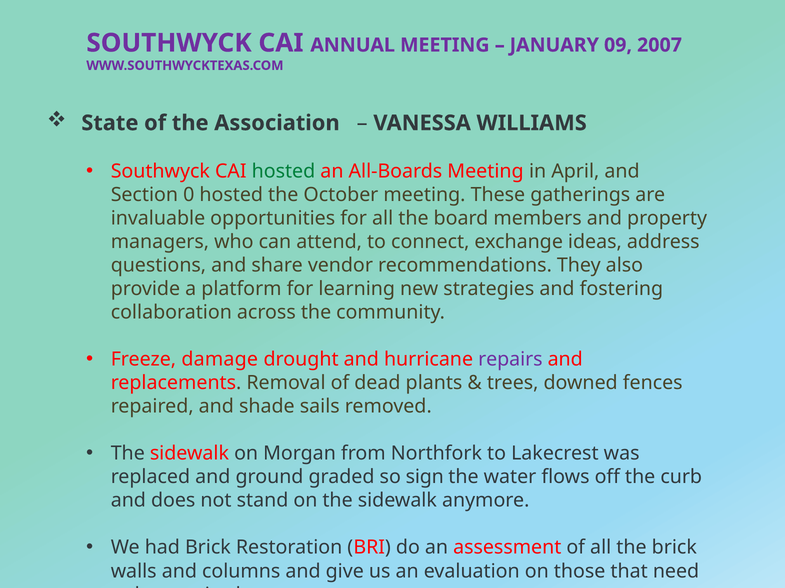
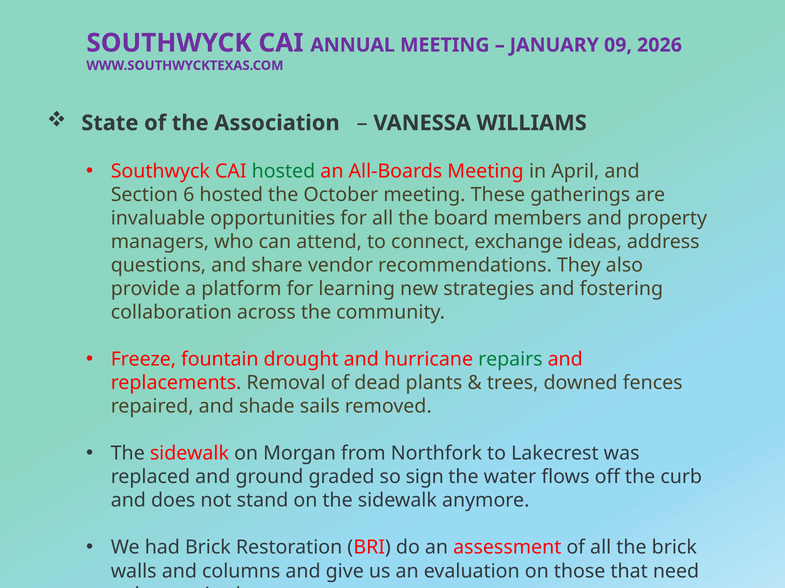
2007: 2007 -> 2026 (660, 45)
0: 0 -> 6 (189, 195)
damage: damage -> fountain (220, 360)
repairs colour: purple -> green (510, 360)
